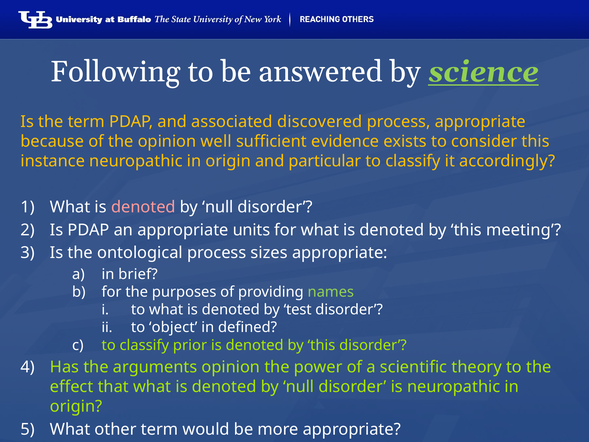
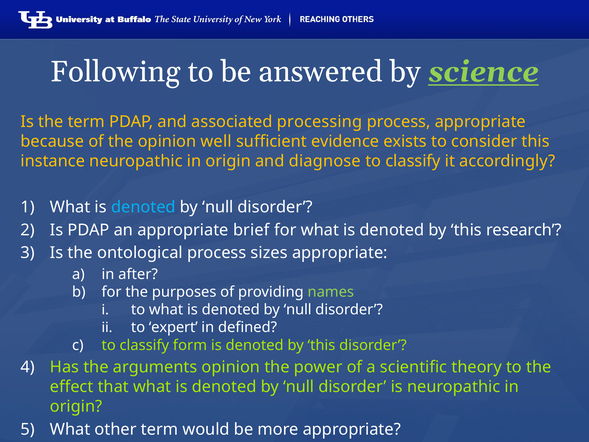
discovered: discovered -> processing (320, 122)
particular: particular -> diagnose (325, 161)
denoted colour: pink -> light blue (143, 207)
units: units -> brief (251, 230)
meeting: meeting -> research (524, 230)
brief: brief -> after (138, 274)
test: test -> null (298, 310)
object: object -> expert (173, 327)
prior: prior -> form (190, 345)
